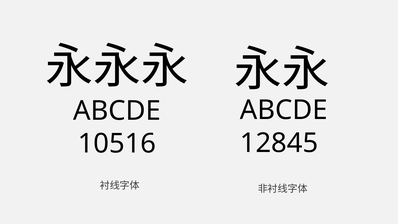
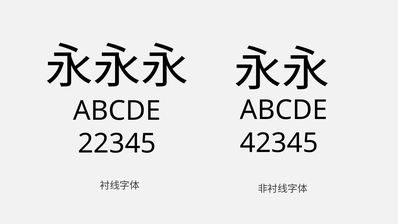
12845: 12845 -> 42345 (279, 143)
10516: 10516 -> 22345 (117, 143)
